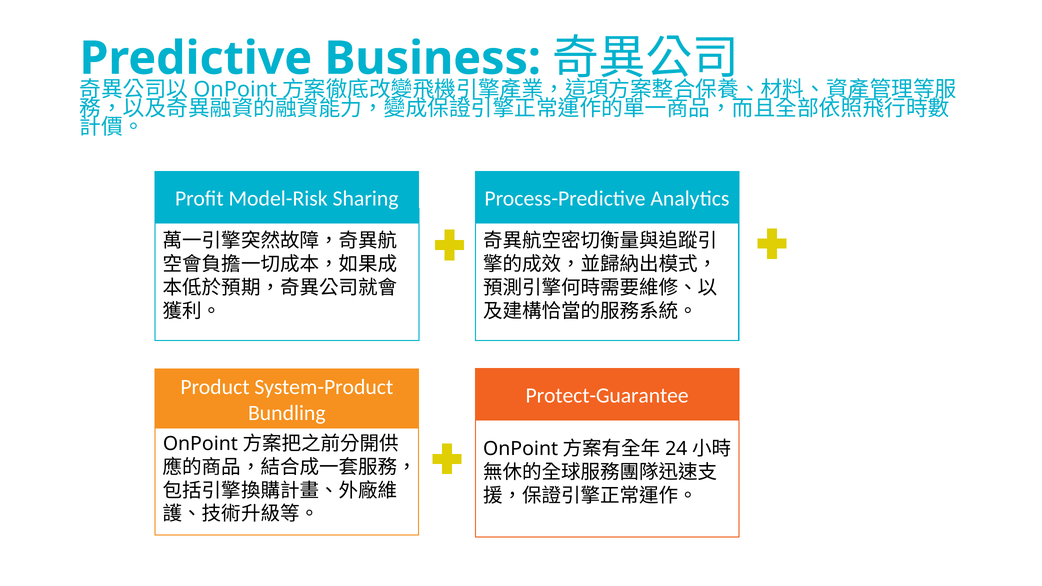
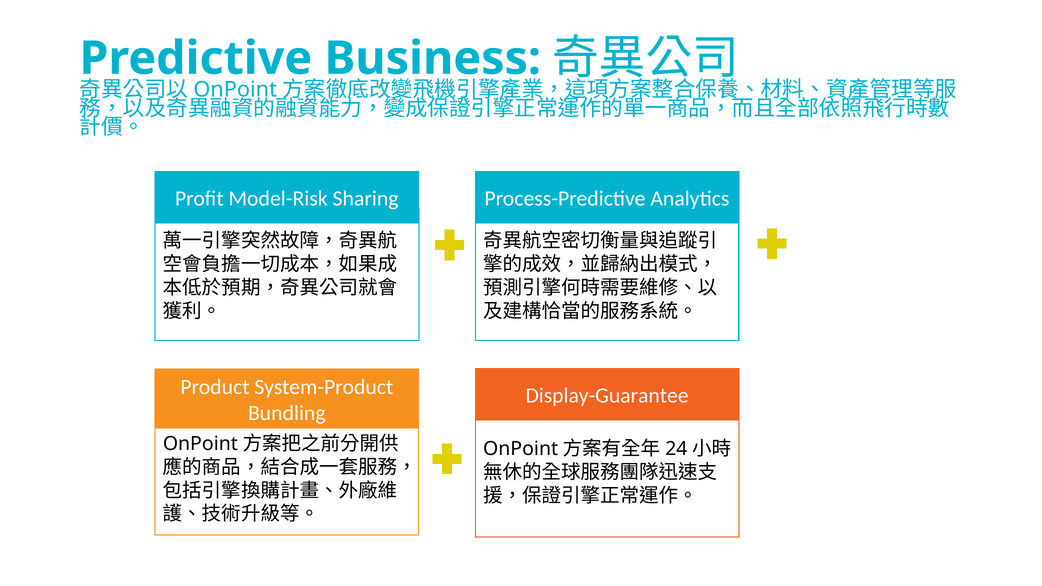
Protect-Guarantee: Protect-Guarantee -> Display-Guarantee (607, 396)
